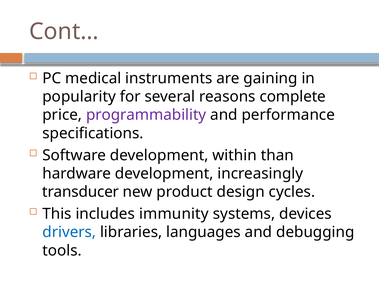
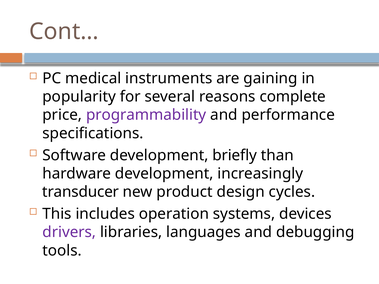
within: within -> briefly (235, 155)
immunity: immunity -> operation (174, 214)
drivers colour: blue -> purple (69, 232)
